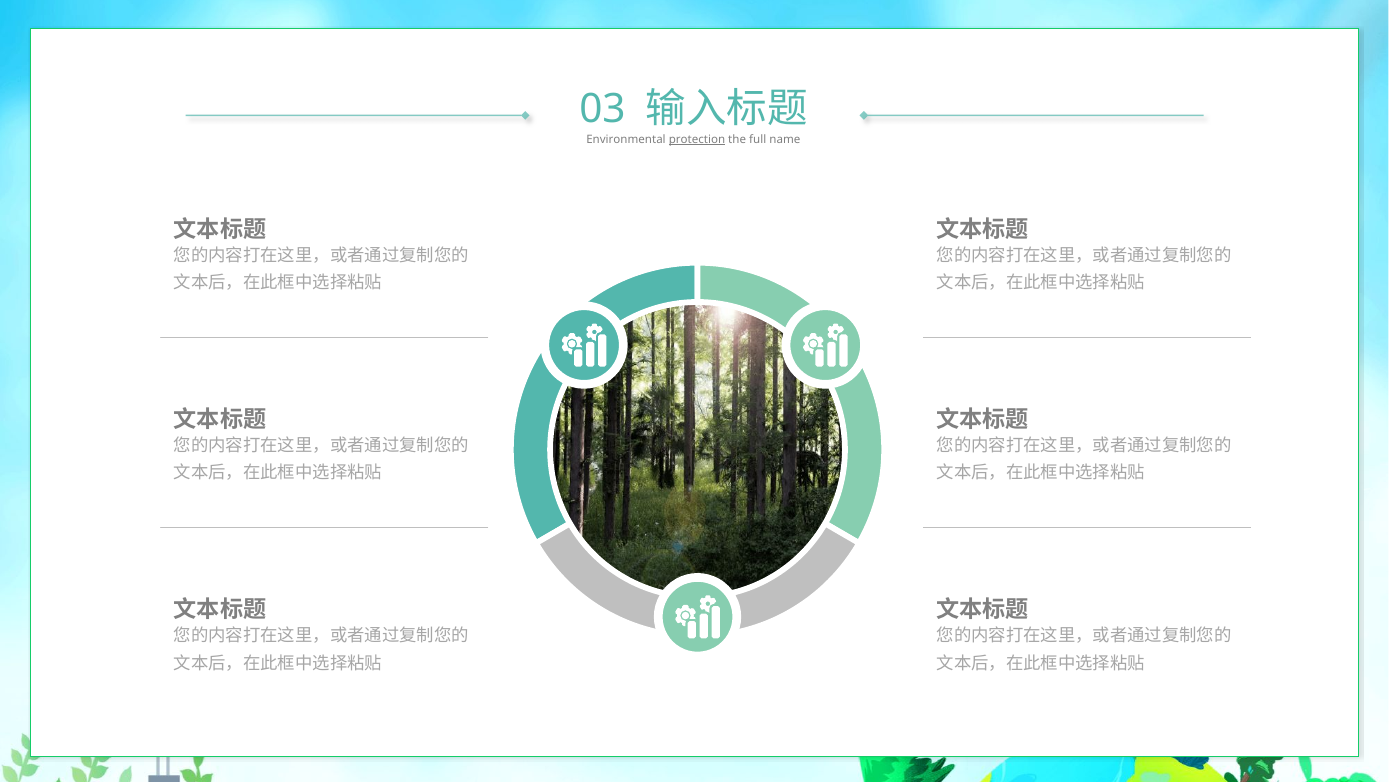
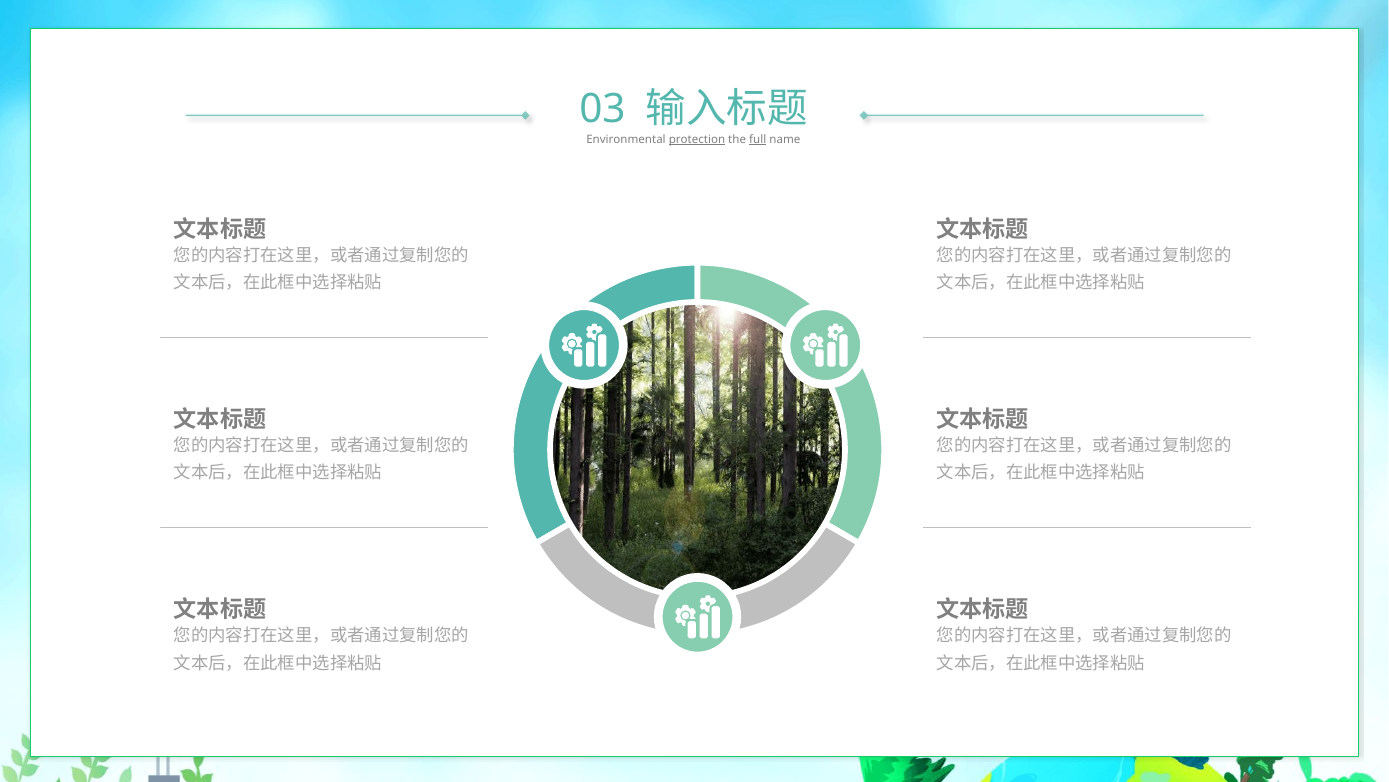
full underline: none -> present (758, 139)
